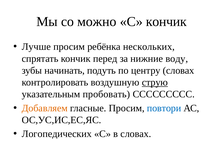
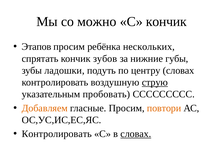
Лучше: Лучше -> Этапов (36, 47)
перед: перед -> зубов (105, 59)
воду: воду -> губы (177, 59)
начинать: начинать -> ладошки (64, 71)
повтори colour: blue -> orange (164, 108)
Логопедических: Логопедических -> Контролировать (57, 134)
словах underline: none -> present (136, 134)
